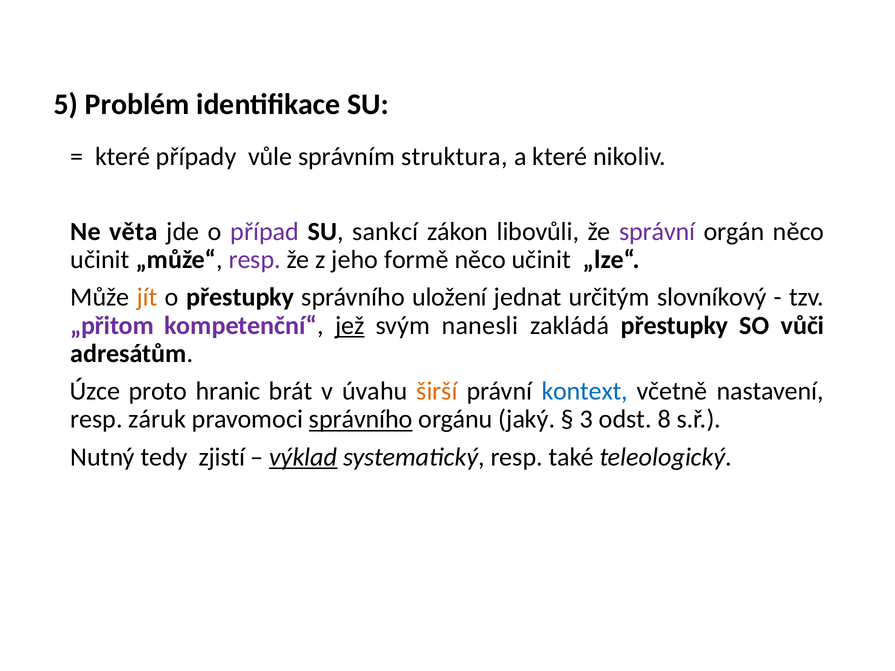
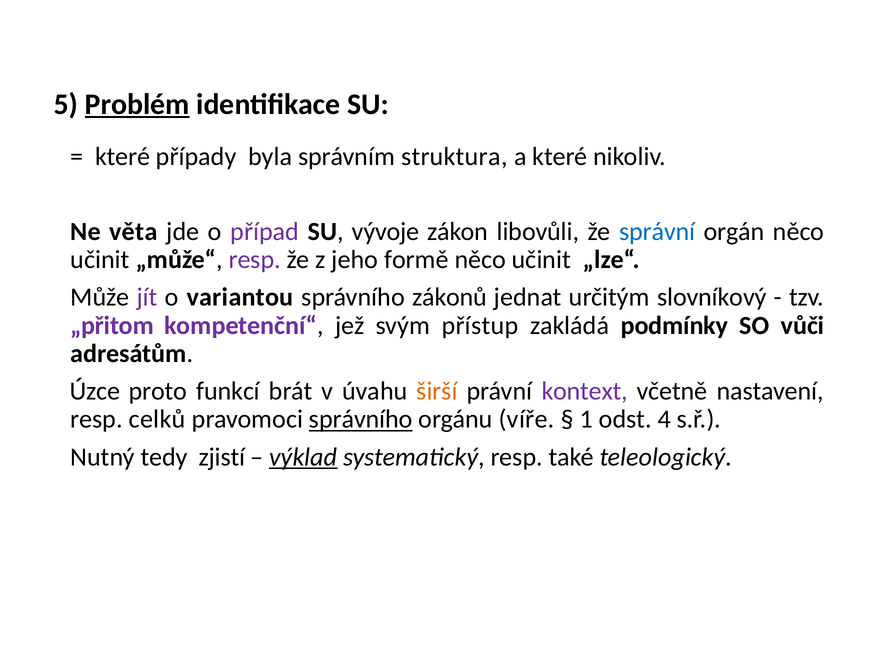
Problém underline: none -> present (137, 104)
vůle: vůle -> byla (270, 157)
sankcí: sankcí -> vývoje (386, 232)
správní colour: purple -> blue (657, 232)
jít colour: orange -> purple (147, 297)
o přestupky: přestupky -> variantou (240, 297)
uložení: uložení -> zákonů (450, 297)
jež underline: present -> none (350, 326)
nanesli: nanesli -> přístup (480, 326)
zakládá přestupky: přestupky -> podmínky (674, 326)
hranic: hranic -> funkcí (228, 391)
kontext colour: blue -> purple (585, 391)
záruk: záruk -> celků (157, 420)
jaký: jaký -> víře (527, 420)
3: 3 -> 1 (586, 420)
8: 8 -> 4 (664, 420)
